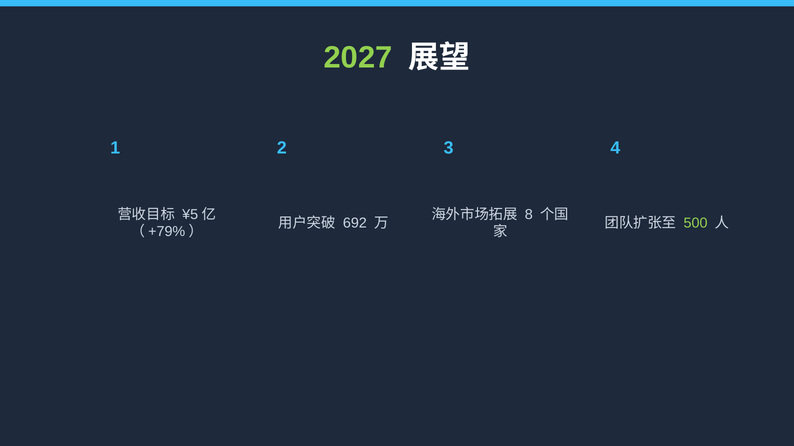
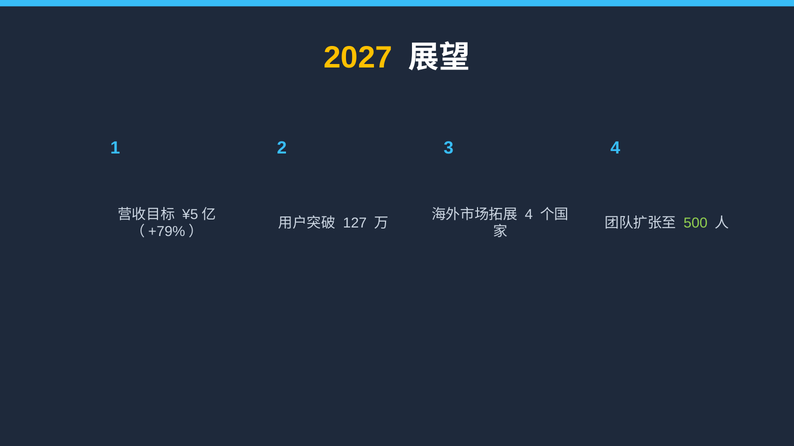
2027 colour: light green -> yellow (358, 58)
8: 8 -> 4 (529, 215)
692: 692 -> 127 (355, 223)
